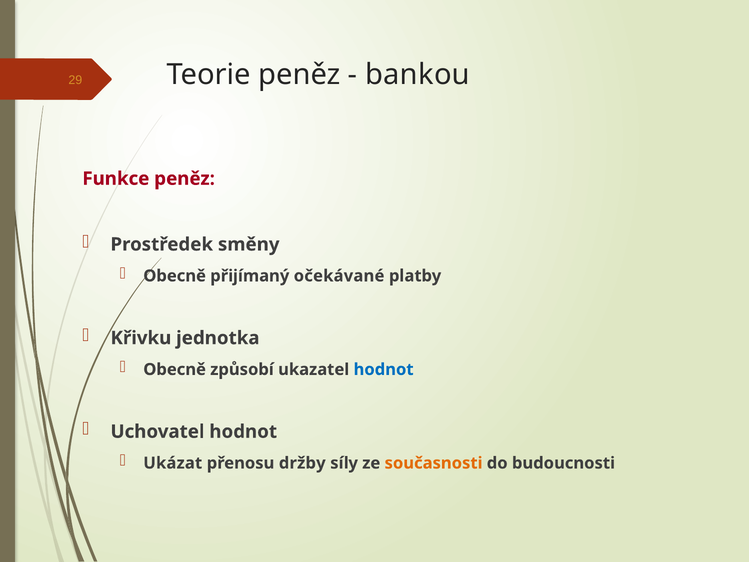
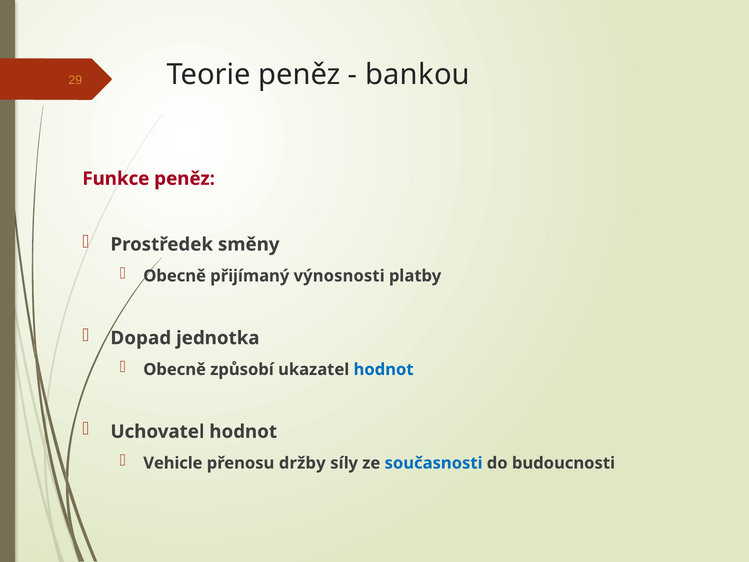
očekávané: očekávané -> výnosnosti (339, 276)
Křivku: Křivku -> Dopad (141, 338)
Ukázat: Ukázat -> Vehicle (173, 463)
současnosti colour: orange -> blue (434, 463)
